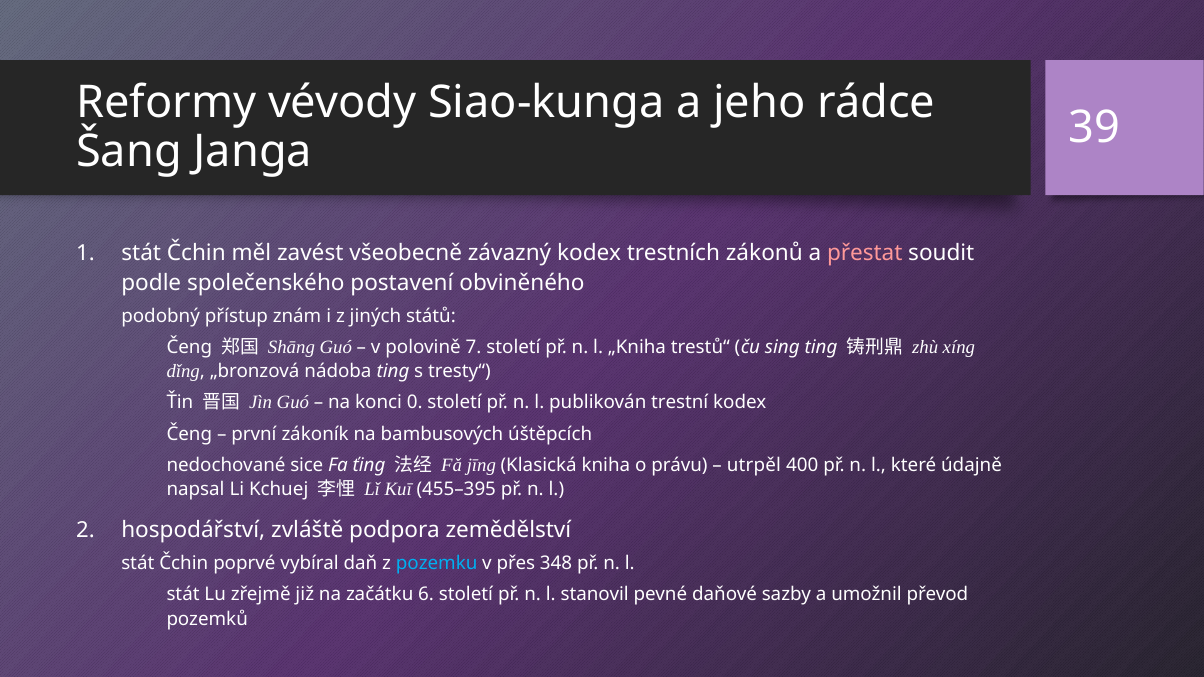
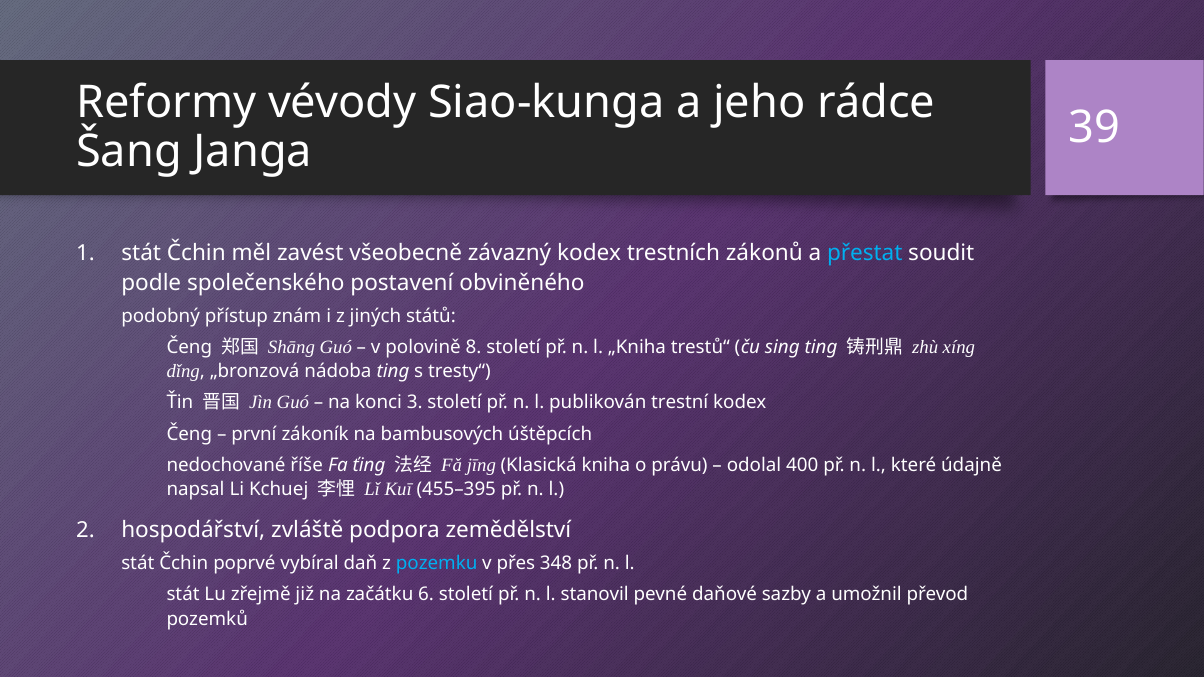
přestat colour: pink -> light blue (865, 253)
7: 7 -> 8 (473, 347)
0: 0 -> 3 (415, 403)
sice: sice -> říše (307, 465)
utrpěl: utrpěl -> odolal (754, 465)
